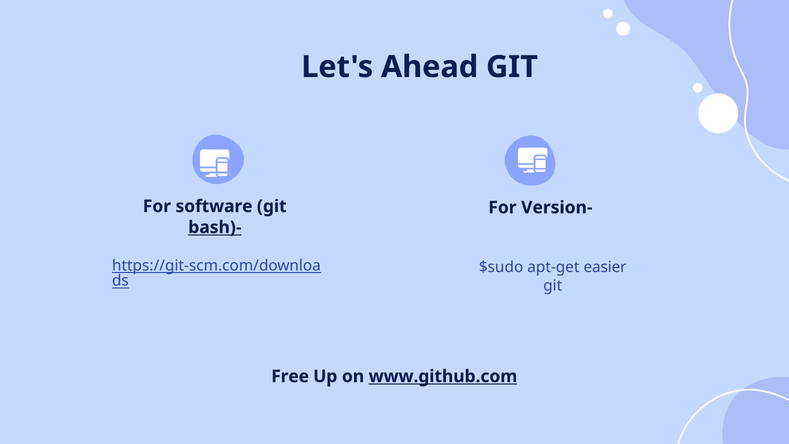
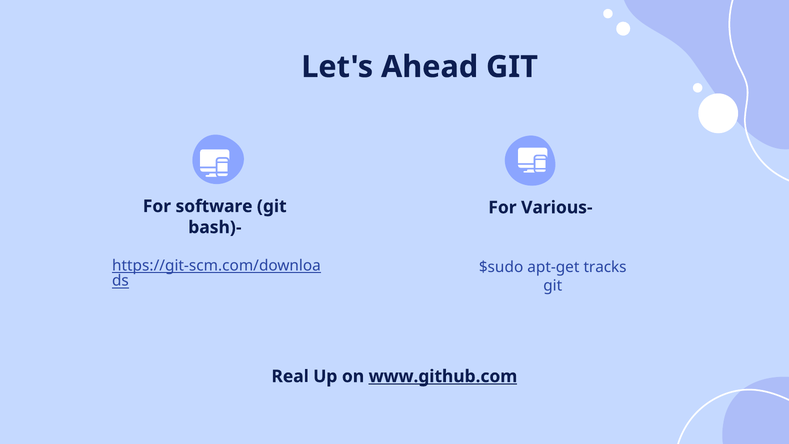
Version-: Version- -> Various- (557, 207)
bash)- underline: present -> none (215, 227)
easier: easier -> tracks (605, 267)
Free: Free -> Real (290, 376)
